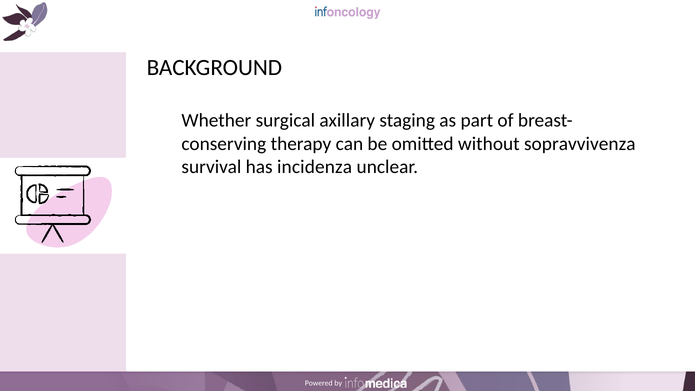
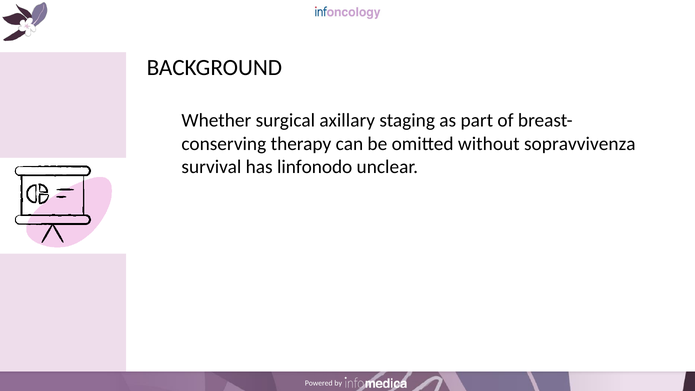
incidenza: incidenza -> linfonodo (315, 167)
